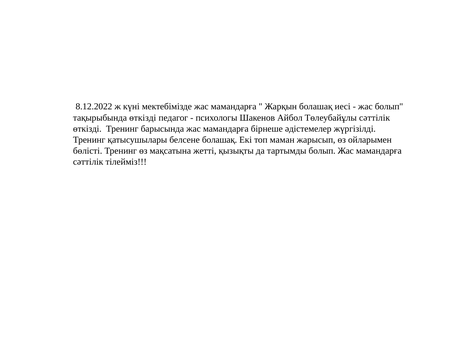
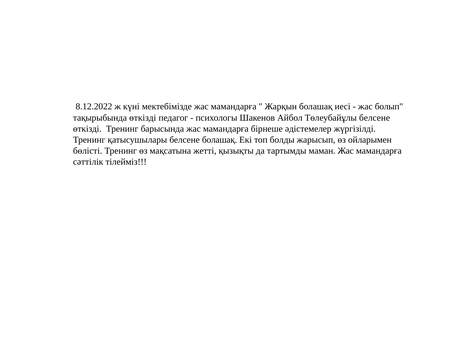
Төлеубайұлы сәттілік: сәттілік -> белсене (375, 118)
маман: маман -> болды (282, 140)
тартымды болып: болып -> маман (322, 151)
